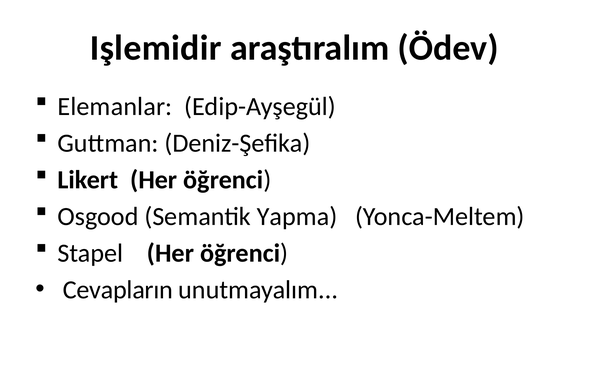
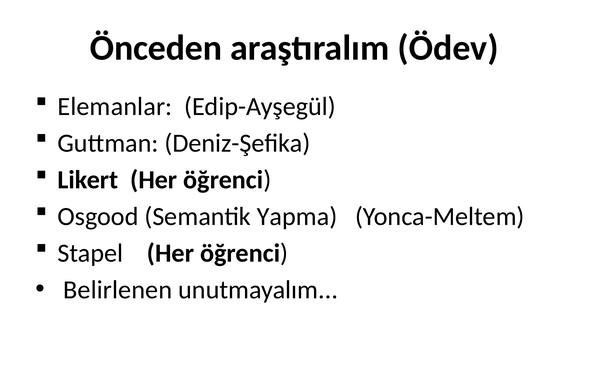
Işlemidir: Işlemidir -> Önceden (156, 48)
Cevapların: Cevapların -> Belirlenen (118, 290)
